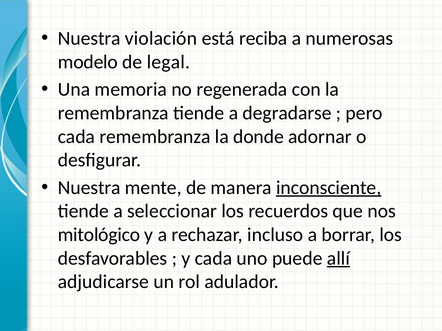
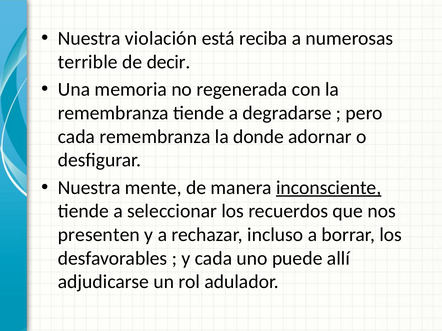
modelo: modelo -> terrible (88, 62)
legal: legal -> decir (169, 62)
mitológico: mitológico -> presenten (99, 235)
allí underline: present -> none (338, 259)
